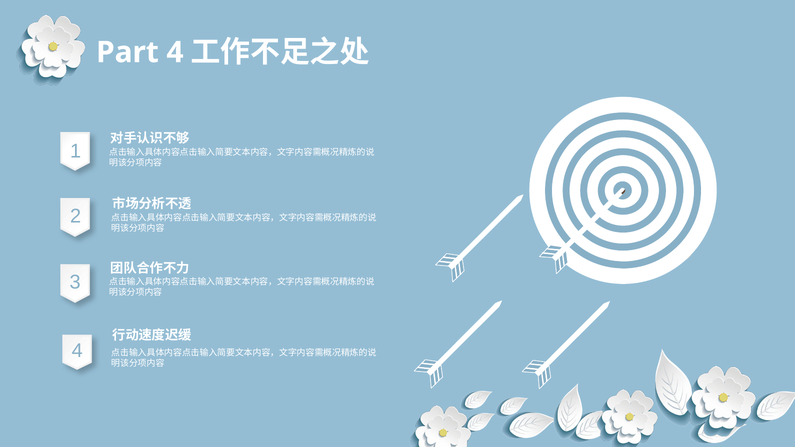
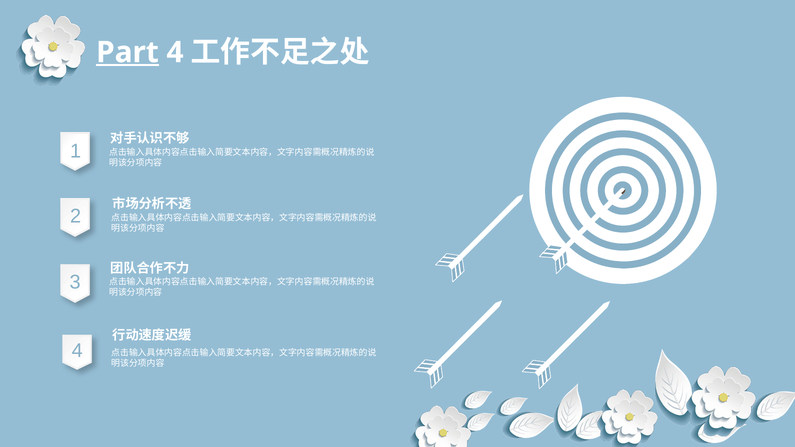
Part underline: none -> present (127, 52)
